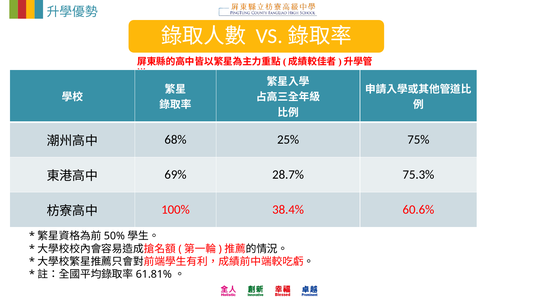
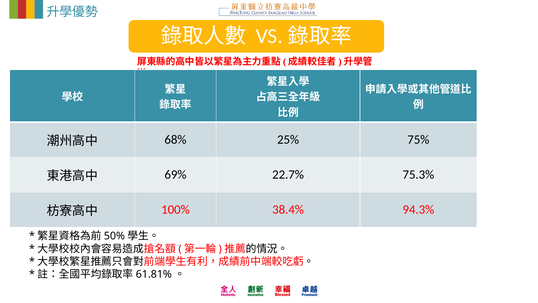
28.7%: 28.7% -> 22.7% (288, 175)
60.6%: 60.6% -> 94.3% (418, 209)
